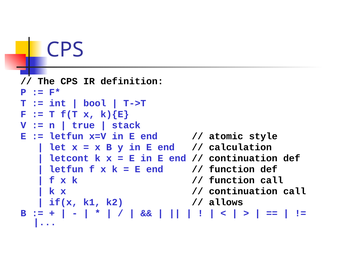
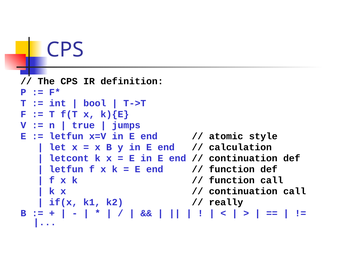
stack: stack -> jumps (126, 125)
allows: allows -> really (226, 203)
